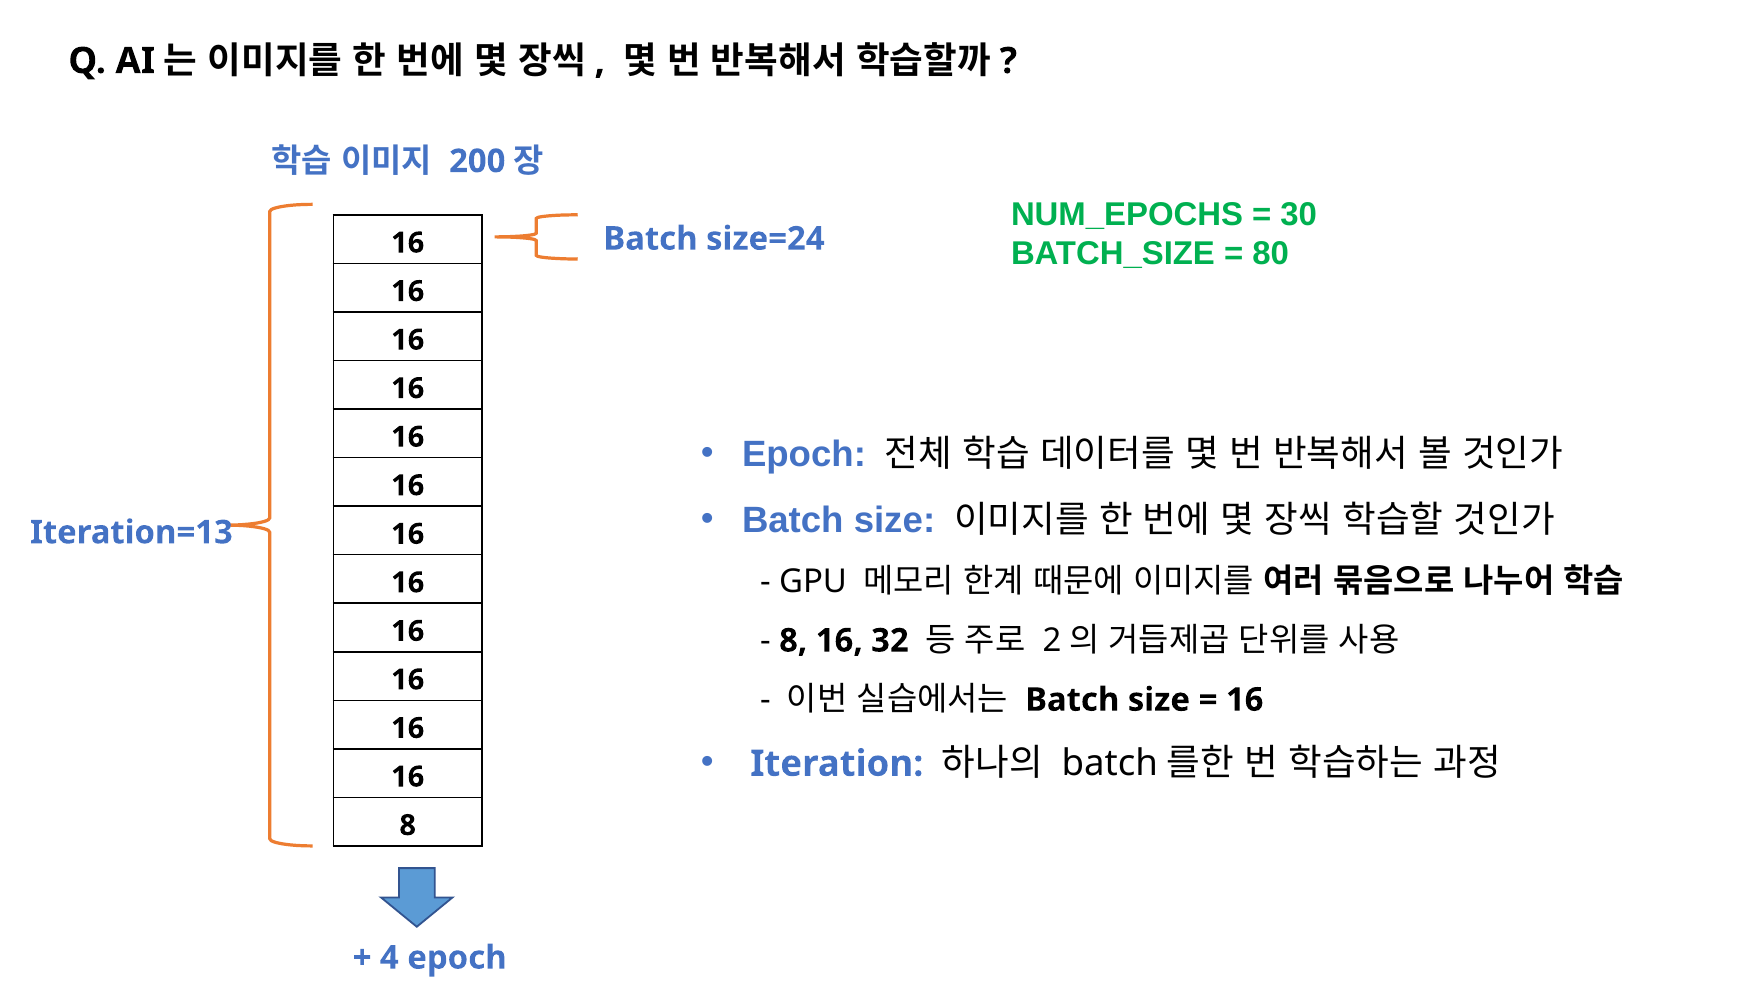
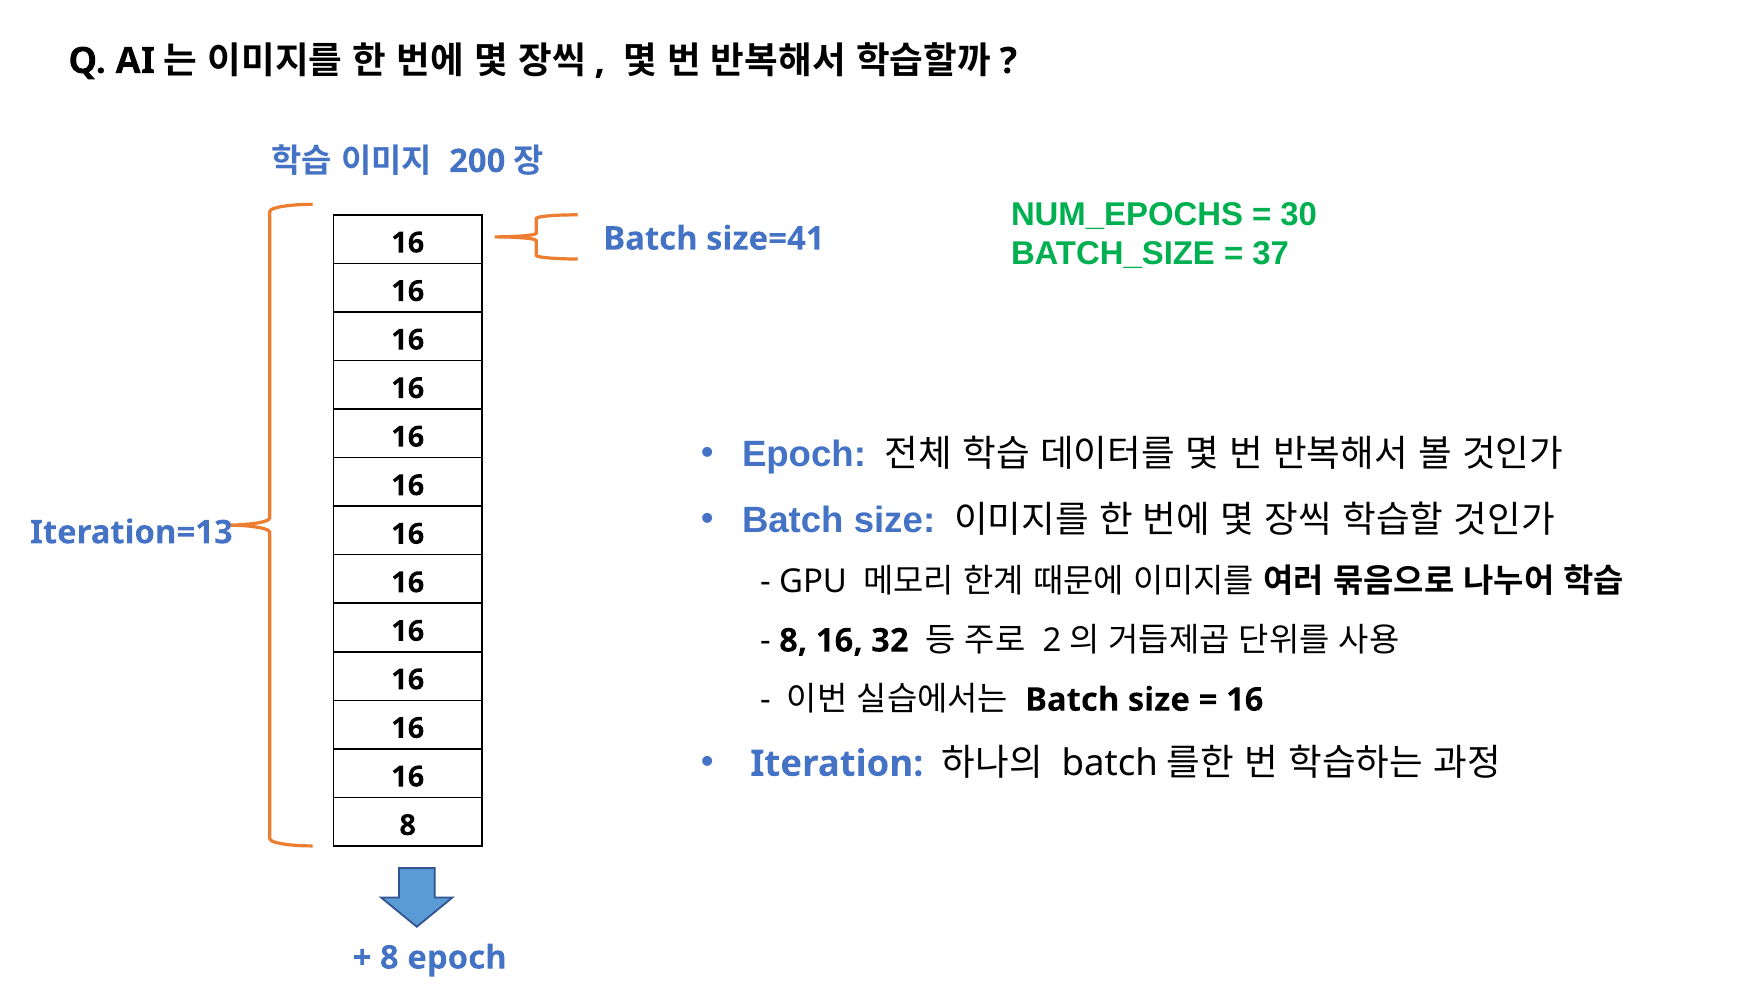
size=24: size=24 -> size=41 (765, 239)
80: 80 -> 37 (1271, 254)
4: 4 -> 8 (389, 958)
